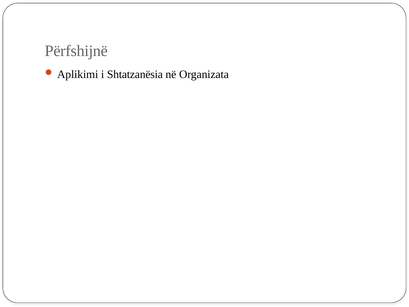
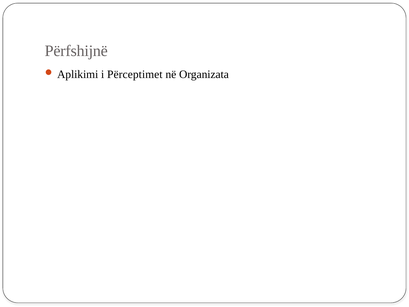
Shtatzanësia: Shtatzanësia -> Përceptimet (135, 74)
